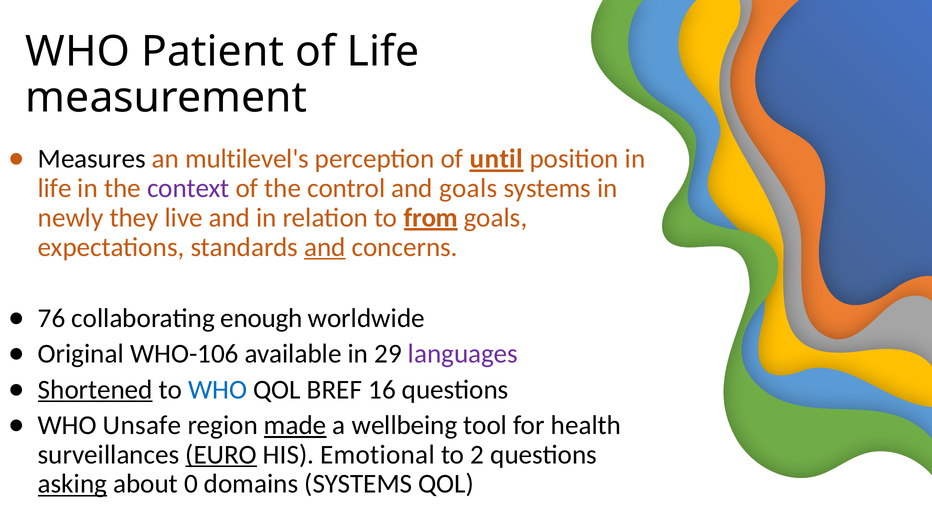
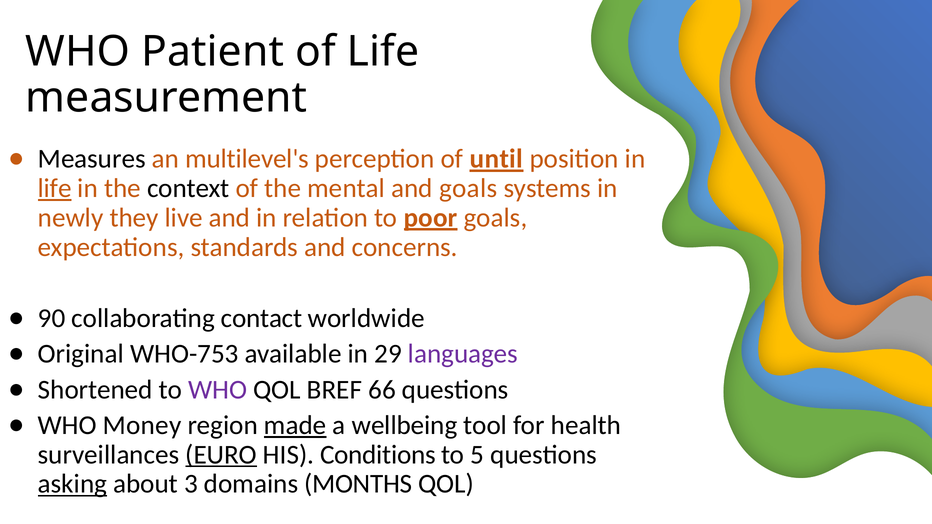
life underline: none -> present (55, 188)
context colour: purple -> black (188, 188)
control: control -> mental (346, 188)
from: from -> poor (431, 218)
and underline: present -> none (325, 247)
76: 76 -> 90 (52, 319)
enough: enough -> contact (262, 319)
WHO-106: WHO-106 -> WHO-753 (184, 354)
Shortened underline: present -> none (95, 390)
WHO colour: blue -> purple (218, 390)
16: 16 -> 66 (382, 390)
Unsafe: Unsafe -> Money (142, 426)
Emotional: Emotional -> Conditions (378, 455)
2: 2 -> 5 (477, 455)
0: 0 -> 3 (191, 484)
domains SYSTEMS: SYSTEMS -> MONTHS (358, 484)
